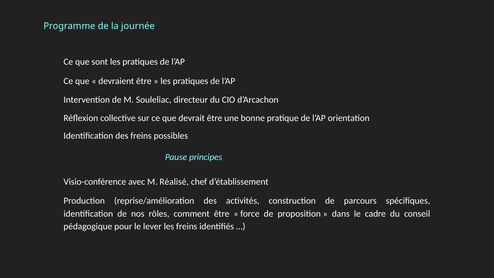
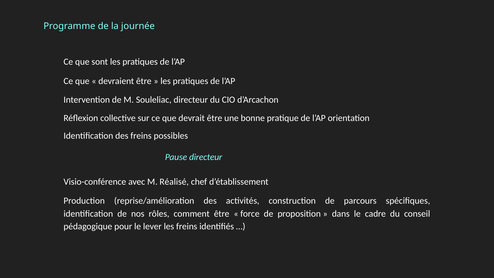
Pause principes: principes -> directeur (206, 157)
